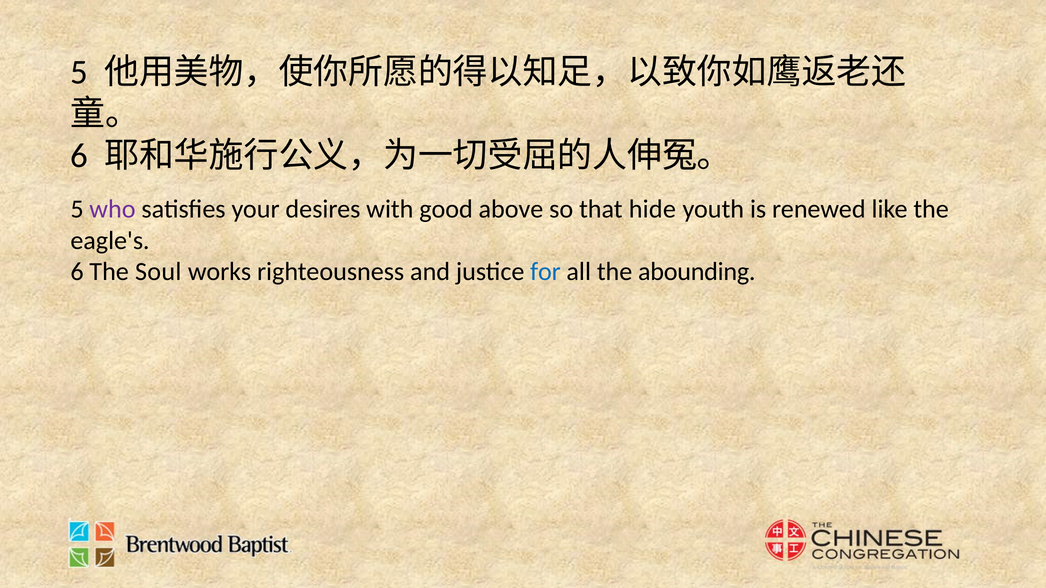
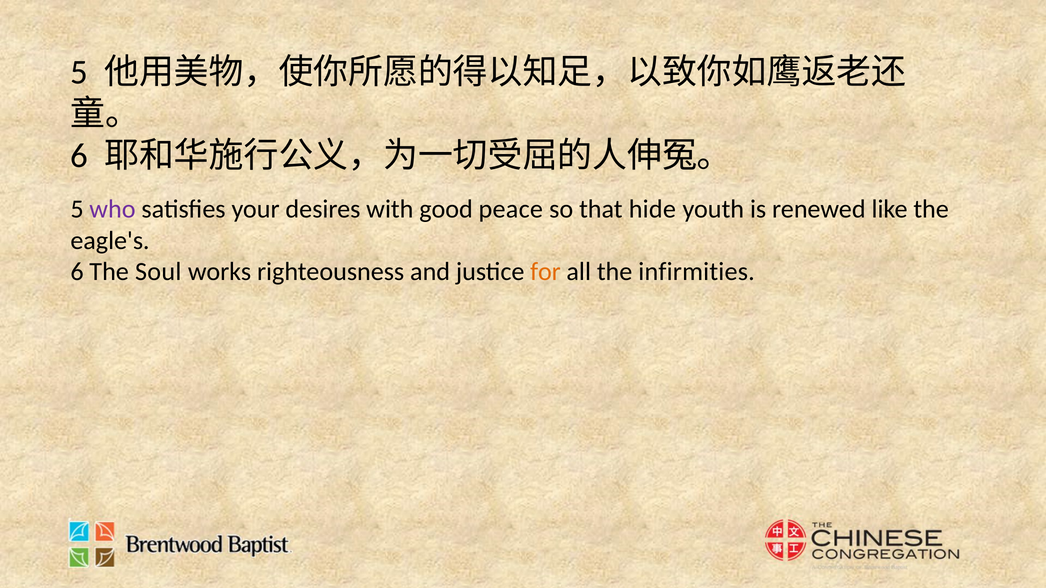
above: above -> peace (511, 209)
for colour: blue -> orange (545, 272)
abounding: abounding -> infirmities (697, 272)
